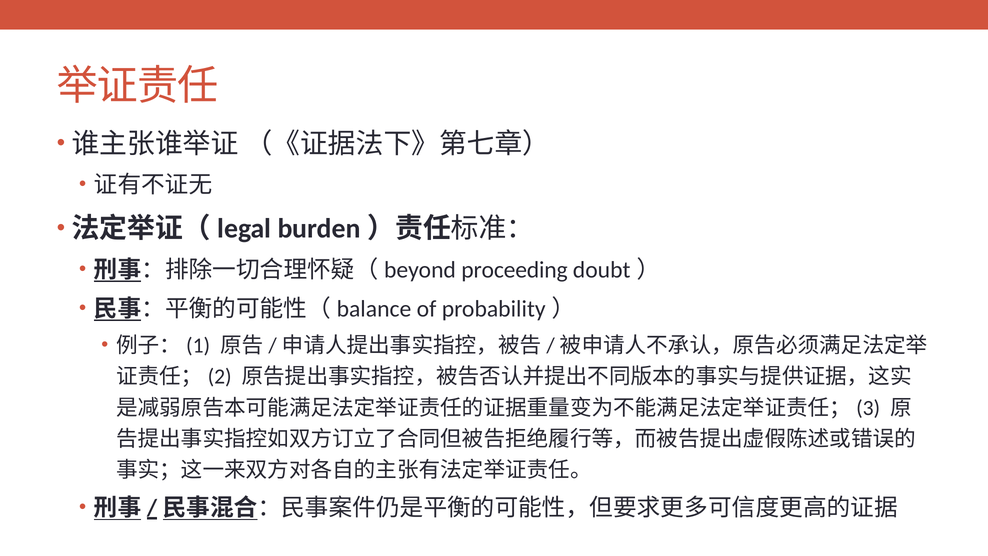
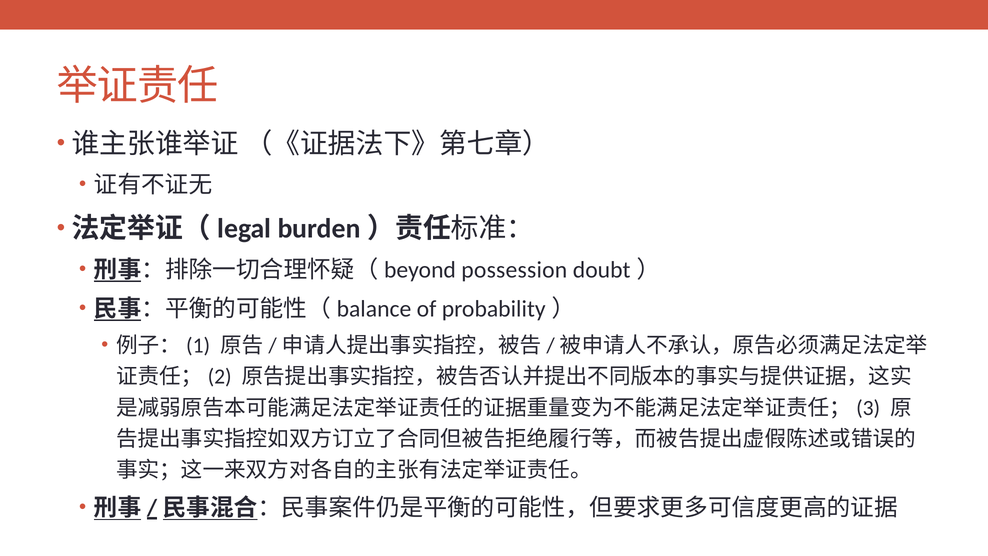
proceeding: proceeding -> possession (514, 270)
